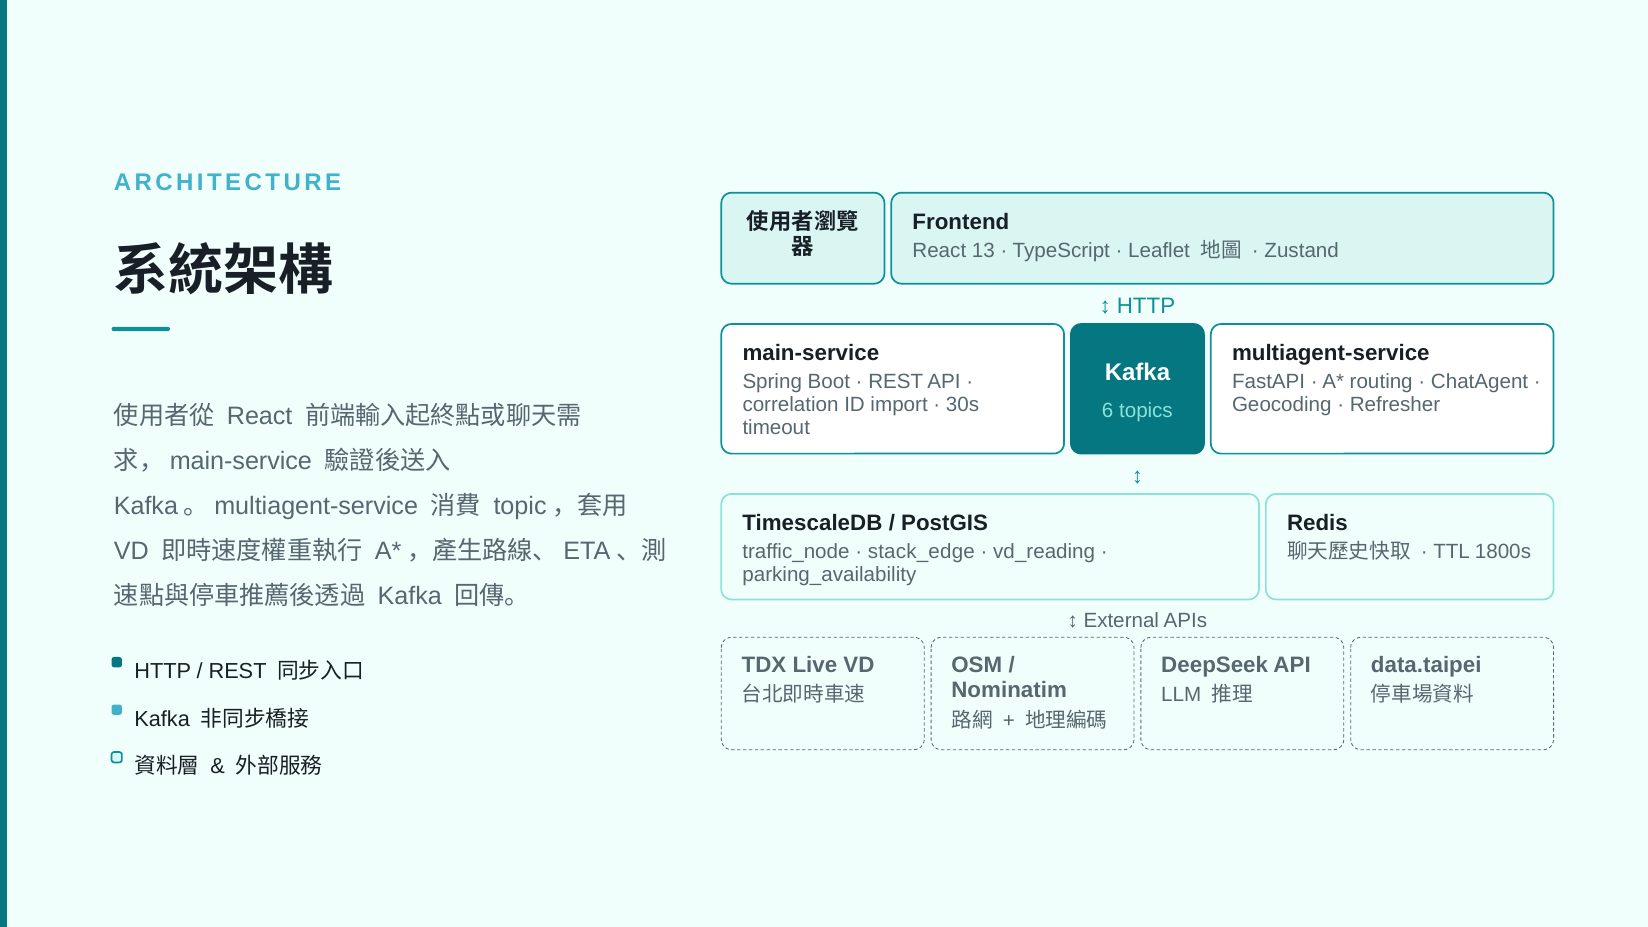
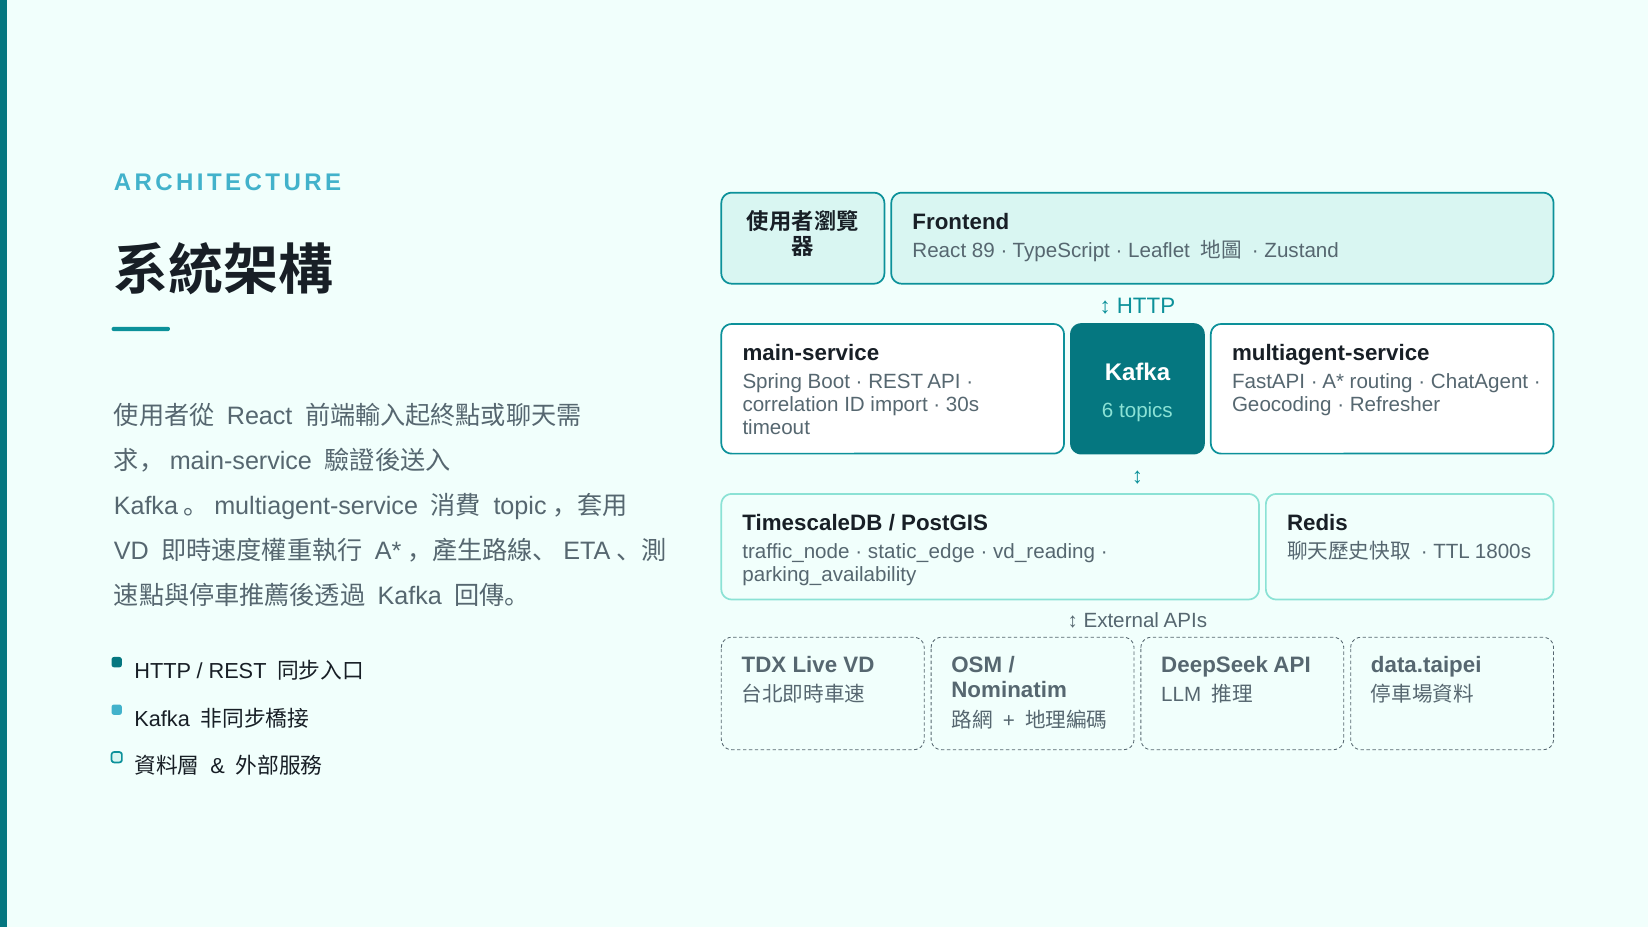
13: 13 -> 89 (983, 251)
stack_edge: stack_edge -> static_edge (921, 552)
